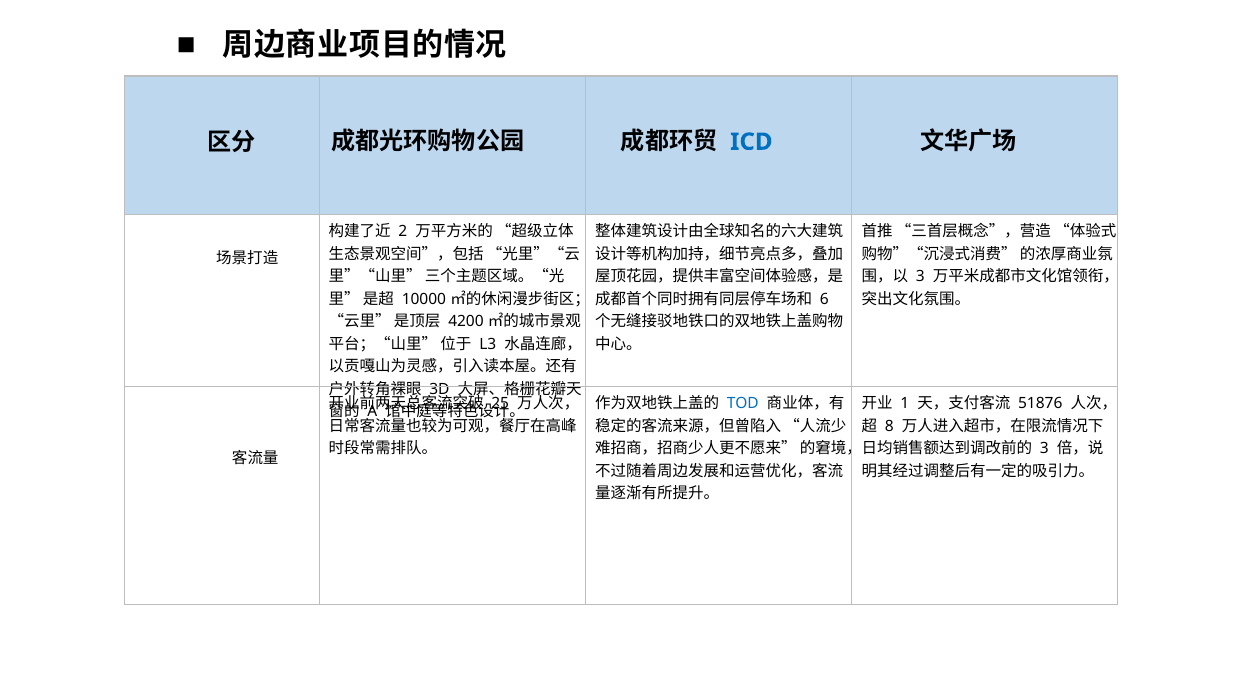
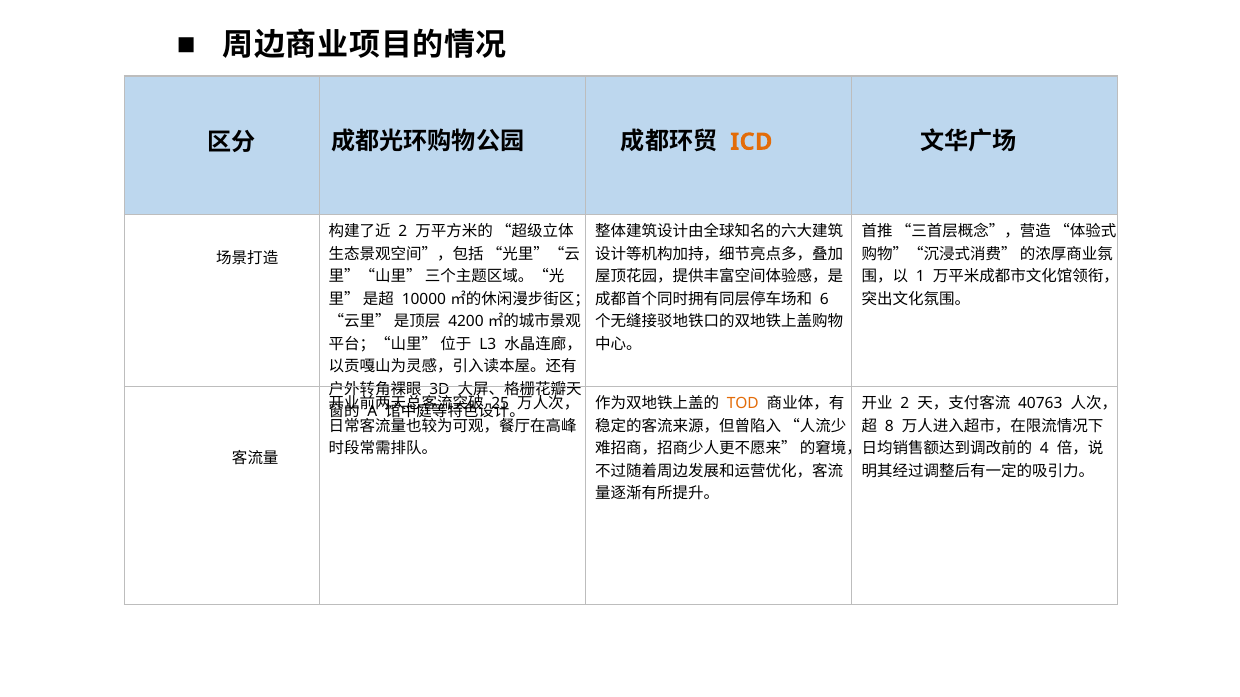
ICD colour: blue -> orange (751, 142)
3: 3 -> 1 (920, 277)
TOD colour: blue -> orange (743, 404)
1: 1 -> 2 (905, 404)
51876: 51876 -> 40763 (1040, 404)
3: 3 -> 4 (1044, 449)
